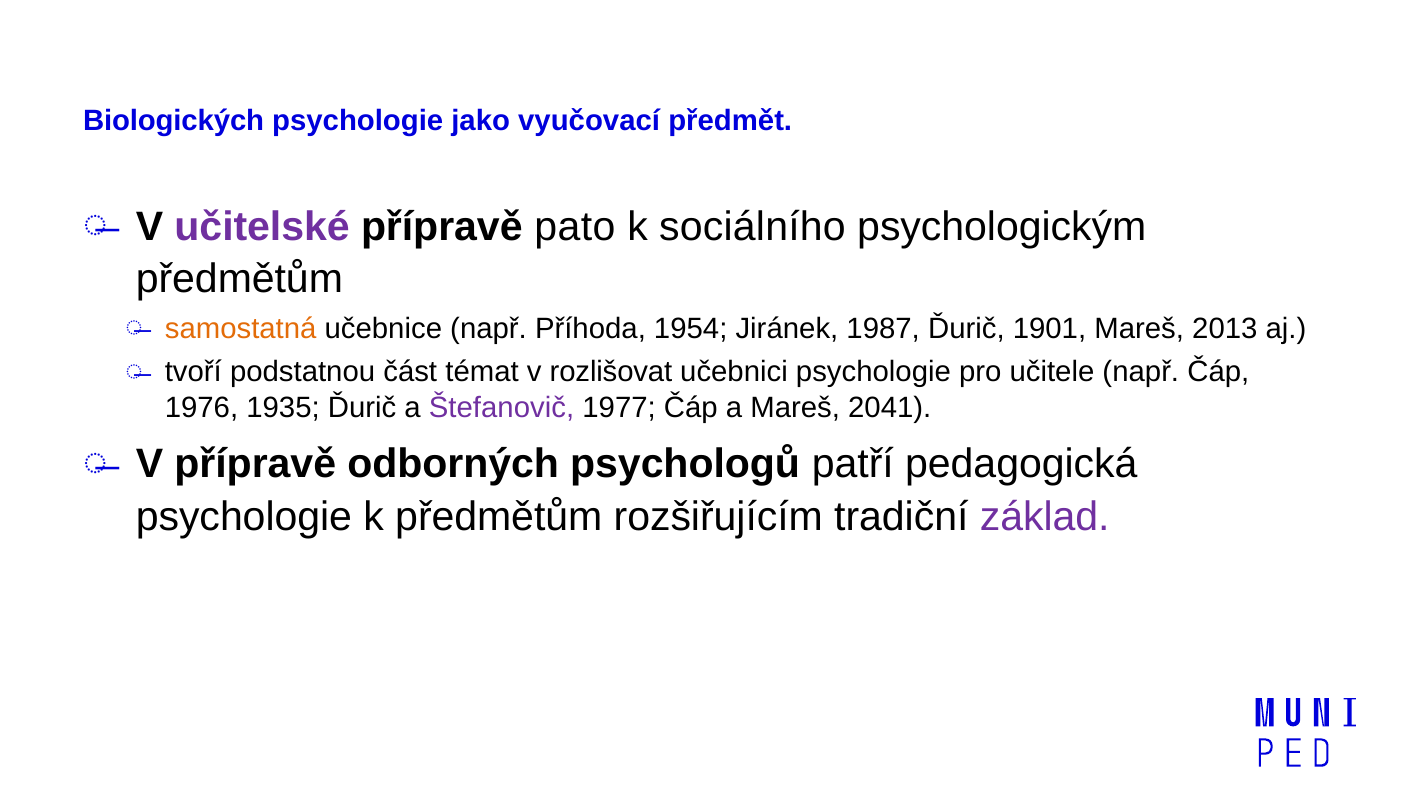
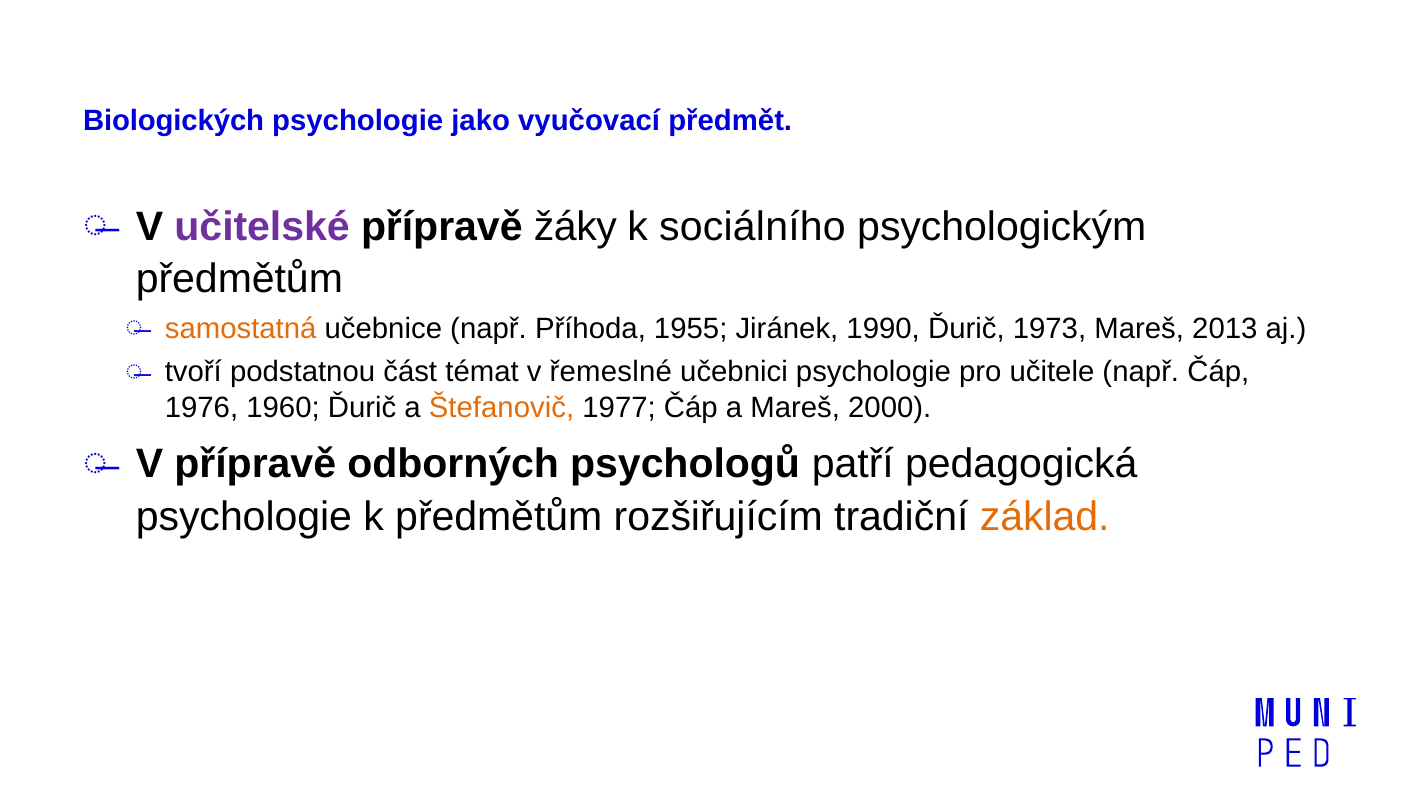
pato: pato -> žáky (575, 226)
1954: 1954 -> 1955 (691, 329)
1987: 1987 -> 1990 (883, 329)
1901: 1901 -> 1973 (1050, 329)
rozlišovat: rozlišovat -> řemeslné (611, 372)
1935: 1935 -> 1960 (283, 407)
Štefanovič colour: purple -> orange (502, 407)
2041: 2041 -> 2000 (890, 407)
základ colour: purple -> orange (1045, 517)
